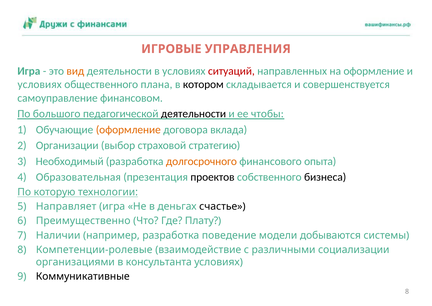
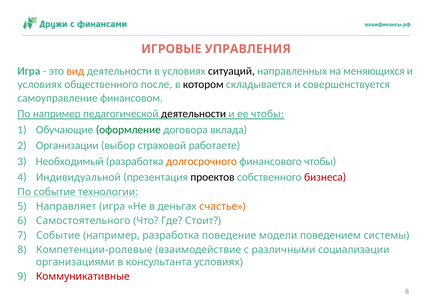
ситуаций colour: red -> black (231, 71)
на оформление: оформление -> меняющихся (374, 71)
плана: плана -> после (157, 84)
По большого: большого -> например (57, 114)
оформление colour: orange -> green (128, 130)
стратегию: стратегию -> работаете (214, 145)
финансового опыта: опыта -> чтобы (320, 161)
Образовательная: Образовательная -> Индивидуальной (78, 177)
бизнеса colour: black -> red (325, 177)
По которую: которую -> событие (55, 192)
счастье colour: black -> orange (222, 206)
Преимущественно: Преимущественно -> Самостоятельного (83, 221)
Плату: Плату -> Стоит (203, 221)
Наличии: Наличии -> Событие (58, 235)
добываются: добываются -> поведением (330, 235)
Коммуникативные colour: black -> red (83, 276)
